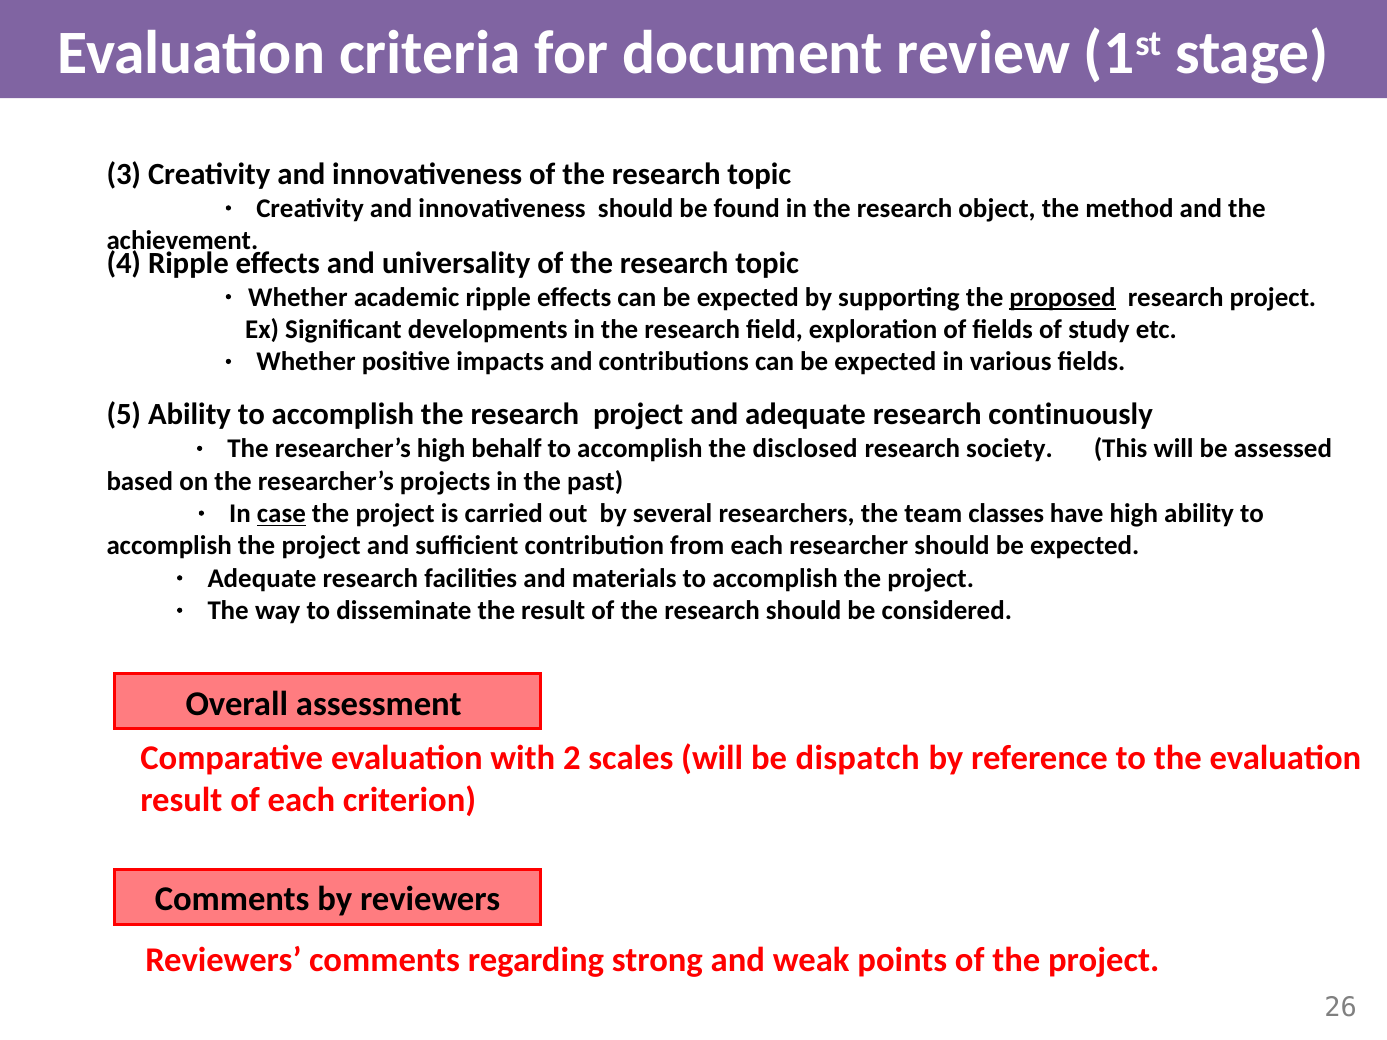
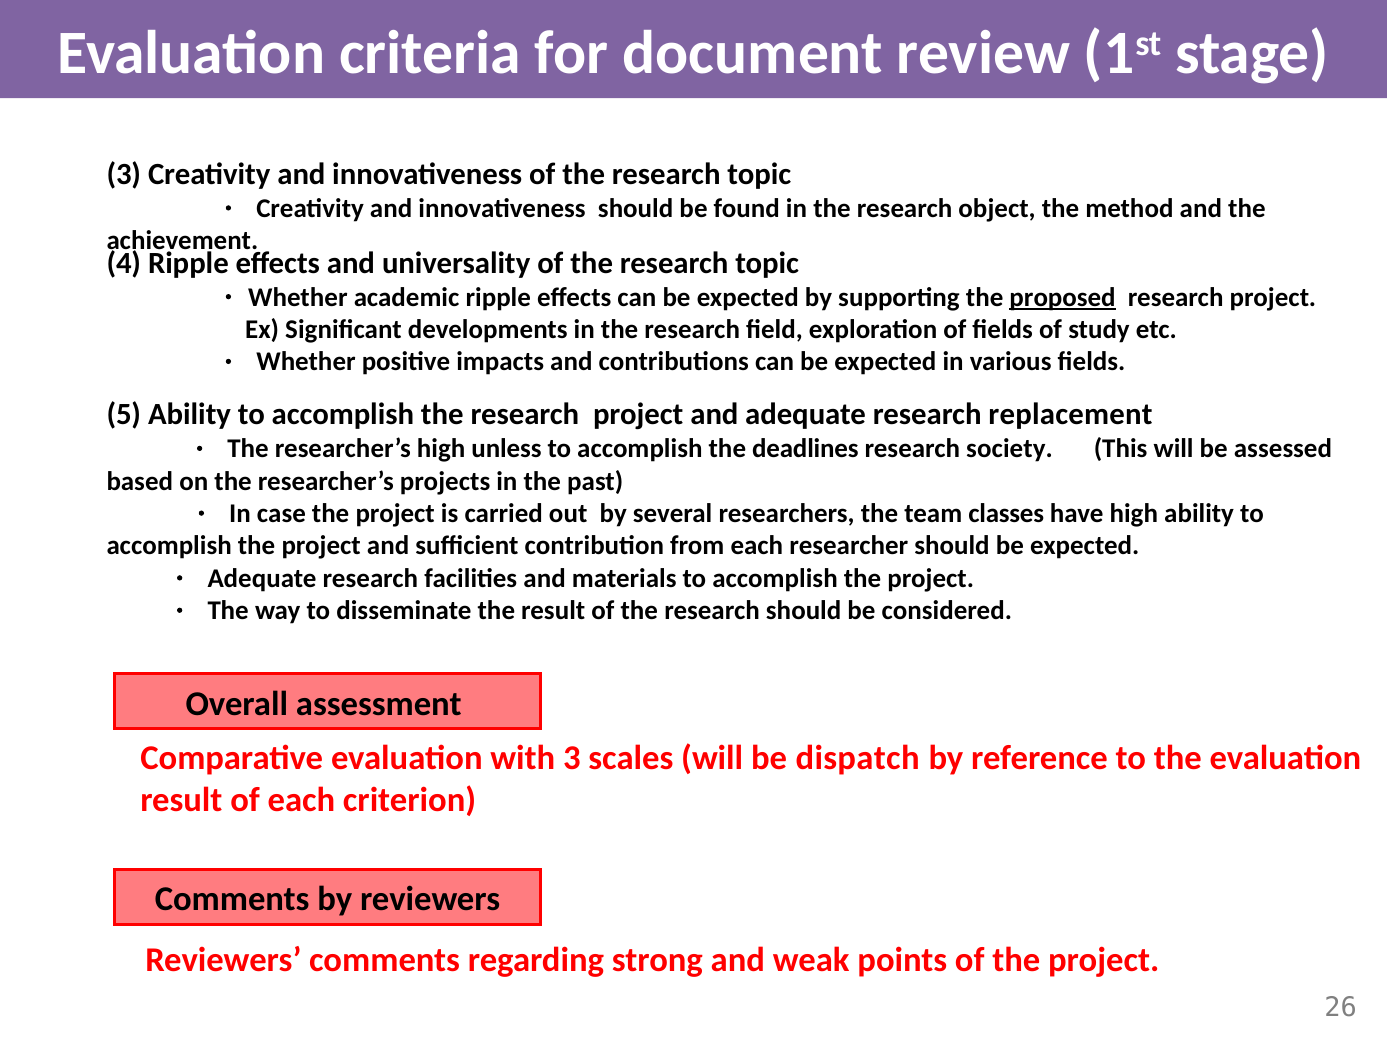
continuously: continuously -> replacement (1071, 415)
behalf: behalf -> unless (506, 449)
disclosed: disclosed -> deadlines (805, 449)
case underline: present -> none (281, 514)
with 2: 2 -> 3 (572, 758)
